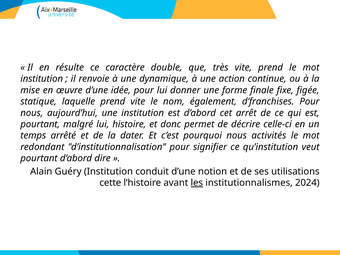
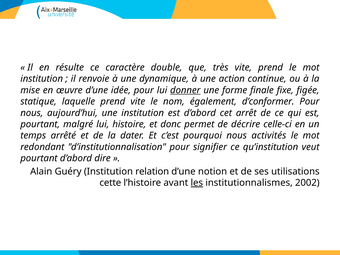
donner underline: none -> present (185, 90)
d’franchises: d’franchises -> d’conformer (268, 102)
conduit: conduit -> relation (152, 171)
2024: 2024 -> 2002 (307, 183)
